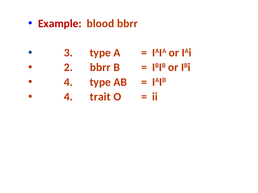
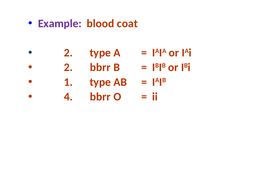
Example colour: red -> purple (60, 23)
blood bbrr: bbrr -> coat (127, 23)
3: 3 -> 2 (68, 53)
4: 4 -> 1 (68, 82)
4 trait: trait -> bbrr (100, 97)
